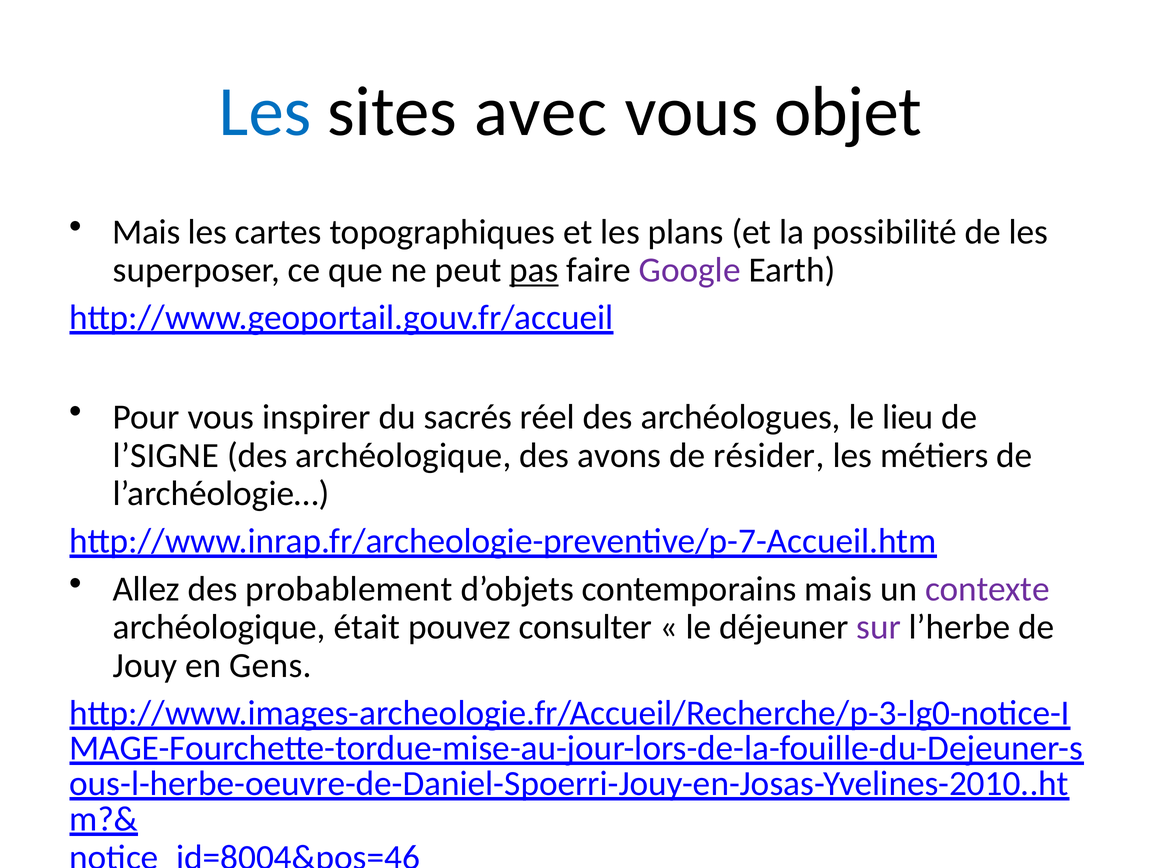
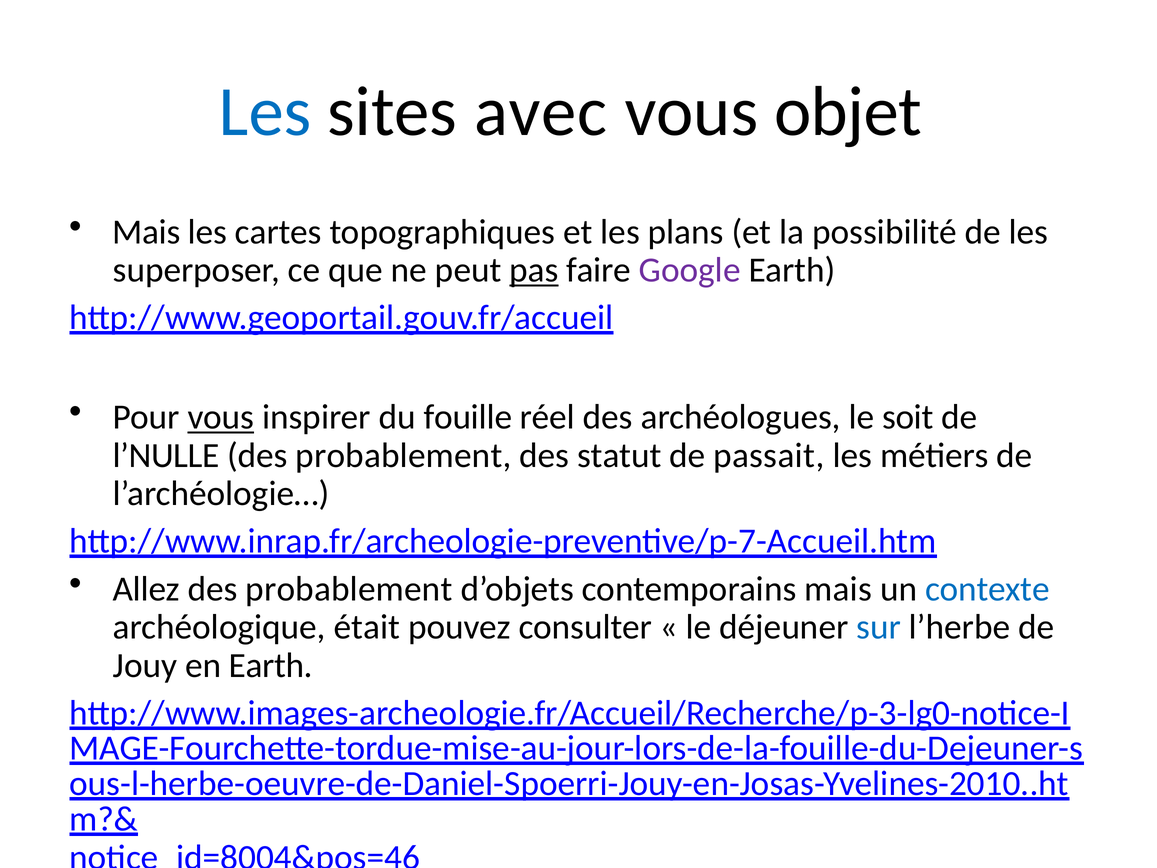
vous underline: none -> present (221, 417)
sacrés: sacrés -> fouille (468, 417)
lieu: lieu -> soit (908, 417)
l’SIGNE: l’SIGNE -> l’NULLE (166, 455)
archéologique: archéologique -> probablement (403, 455)
avons: avons -> statut (619, 455)
résider: résider -> passait (769, 455)
contexte colour: purple -> blue (987, 589)
sur colour: purple -> blue (879, 627)
en Gens: Gens -> Earth (271, 665)
